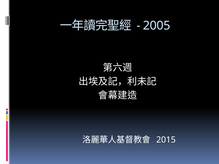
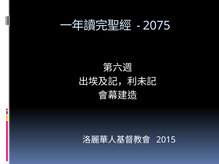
2005: 2005 -> 2075 (157, 26)
